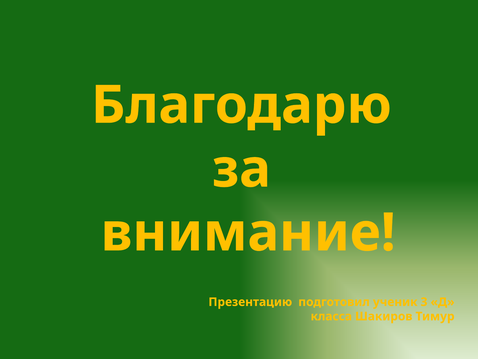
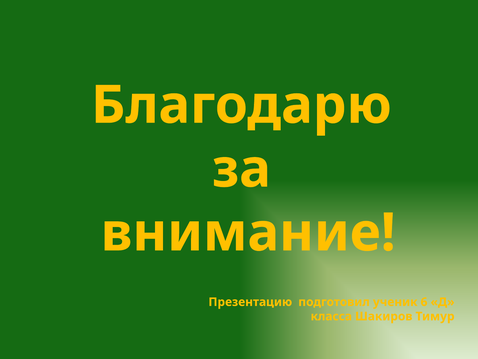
3: 3 -> 6 (424, 302)
